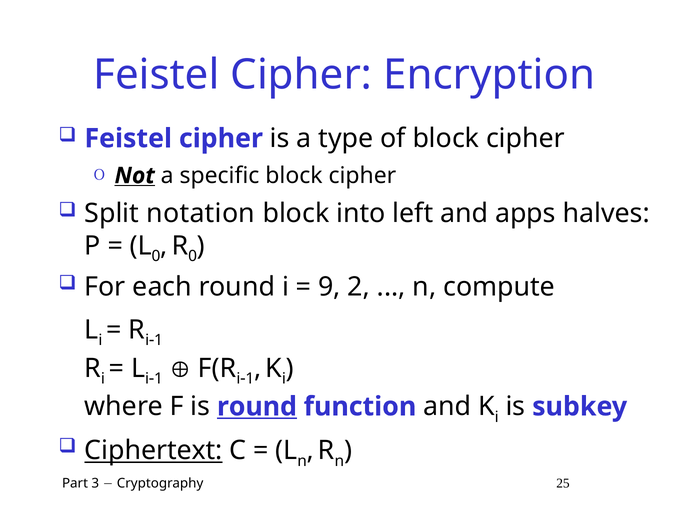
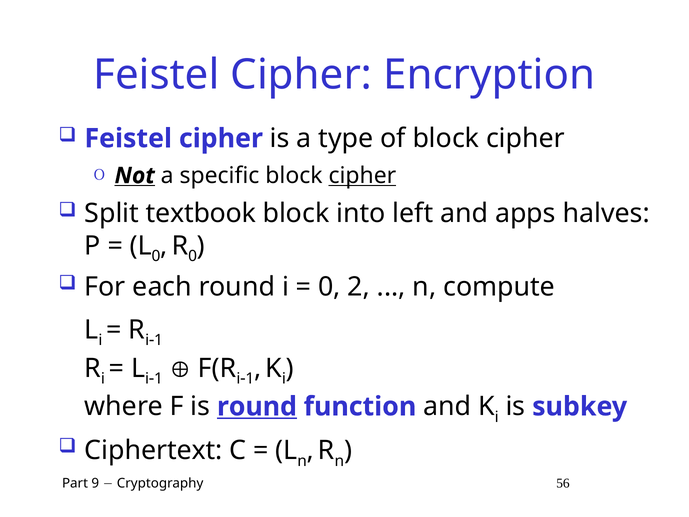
cipher underline: none -> present (362, 176)
notation: notation -> textbook (201, 214)
9: 9 -> 0 (329, 287)
Ciphertext underline: present -> none (153, 450)
3: 3 -> 9 (95, 483)
25: 25 -> 56 (563, 483)
